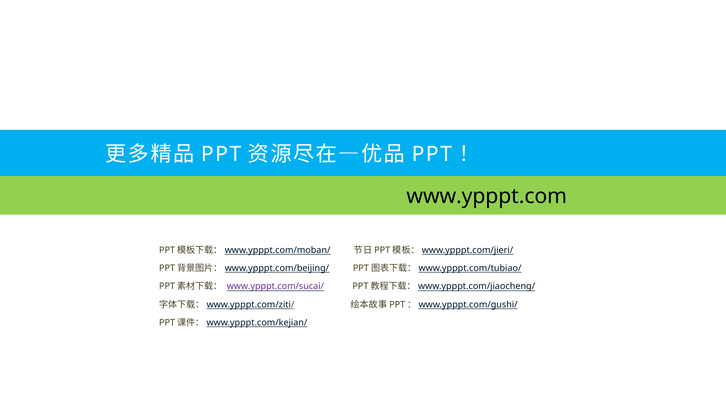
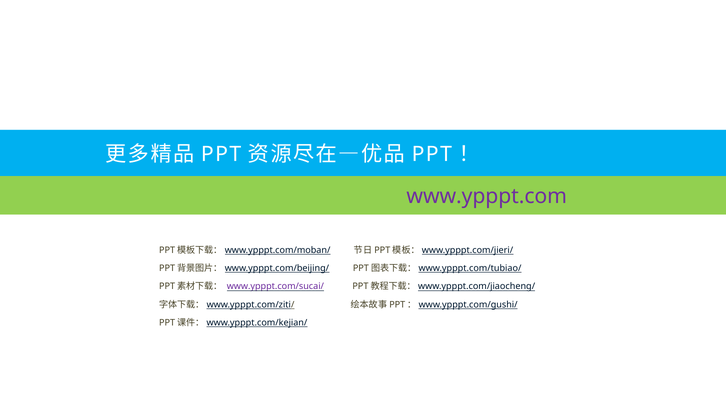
www.ypppt.com colour: black -> purple (487, 197)
